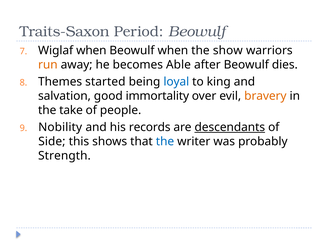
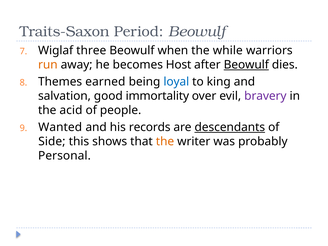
Wiglaf when: when -> three (91, 51)
show: show -> while (228, 51)
Able: Able -> Host (179, 65)
Beowulf underline: none -> present (246, 65)
started: started -> earned (105, 82)
bravery colour: orange -> purple (265, 96)
take: take -> acid (71, 110)
Nobility: Nobility -> Wanted (60, 127)
the colour: blue -> orange (165, 142)
Strength: Strength -> Personal (64, 156)
